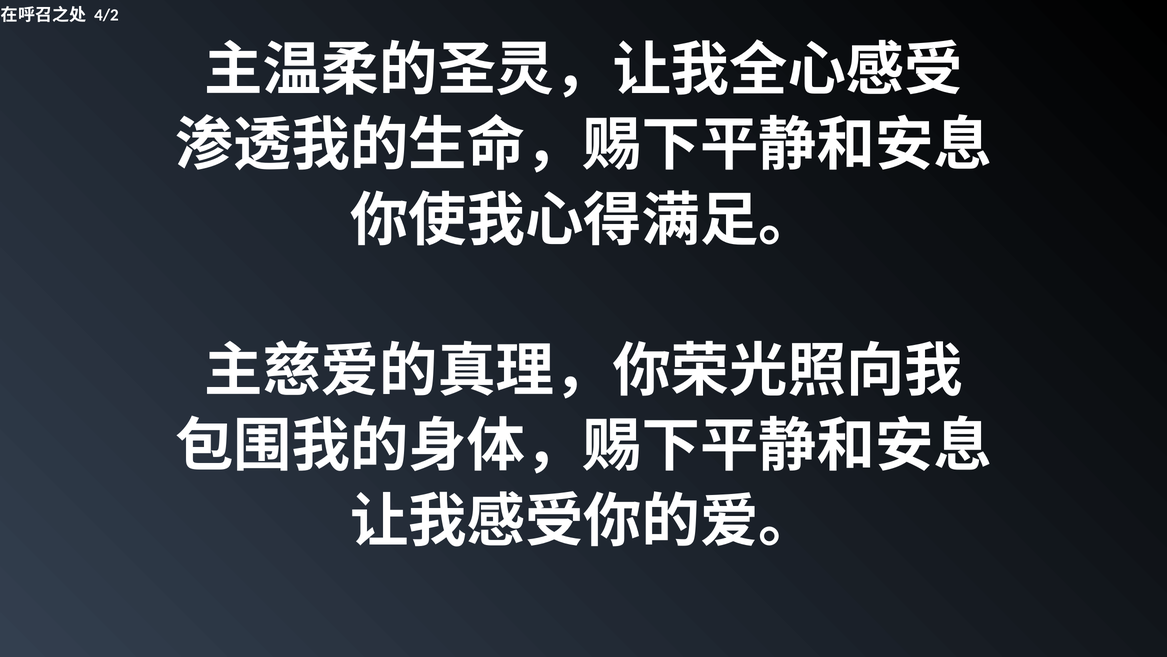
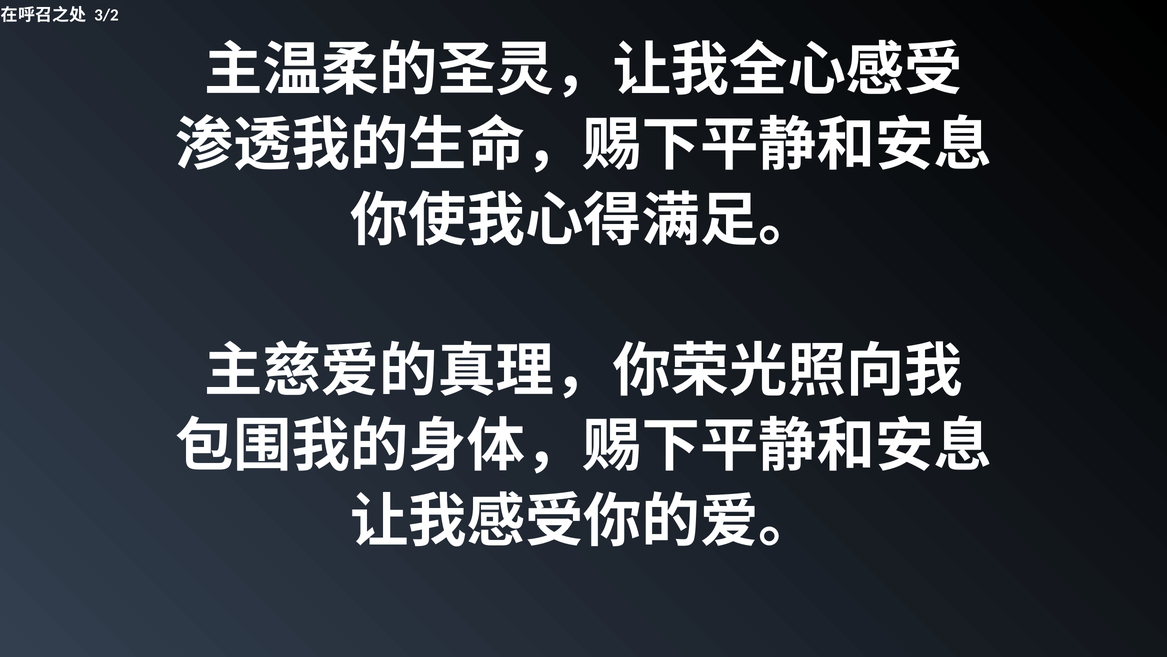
4/2: 4/2 -> 3/2 (106, 15)
